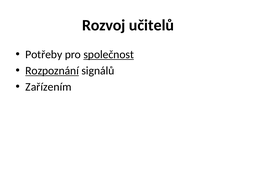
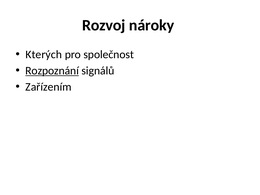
učitelů: učitelů -> nároky (152, 25)
Potřeby: Potřeby -> Kterých (44, 55)
společnost underline: present -> none (109, 55)
